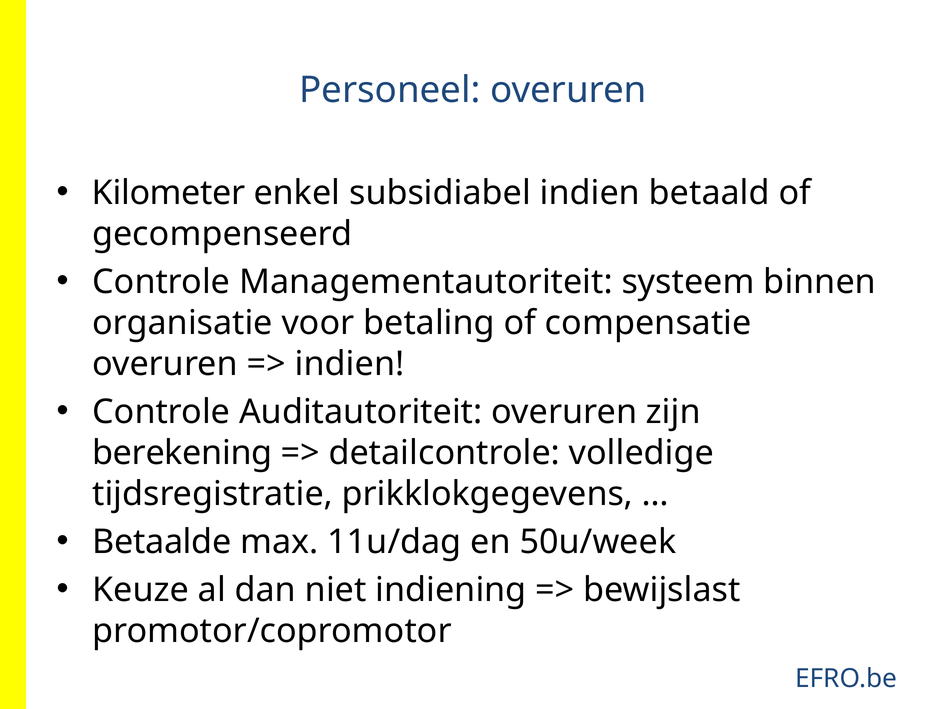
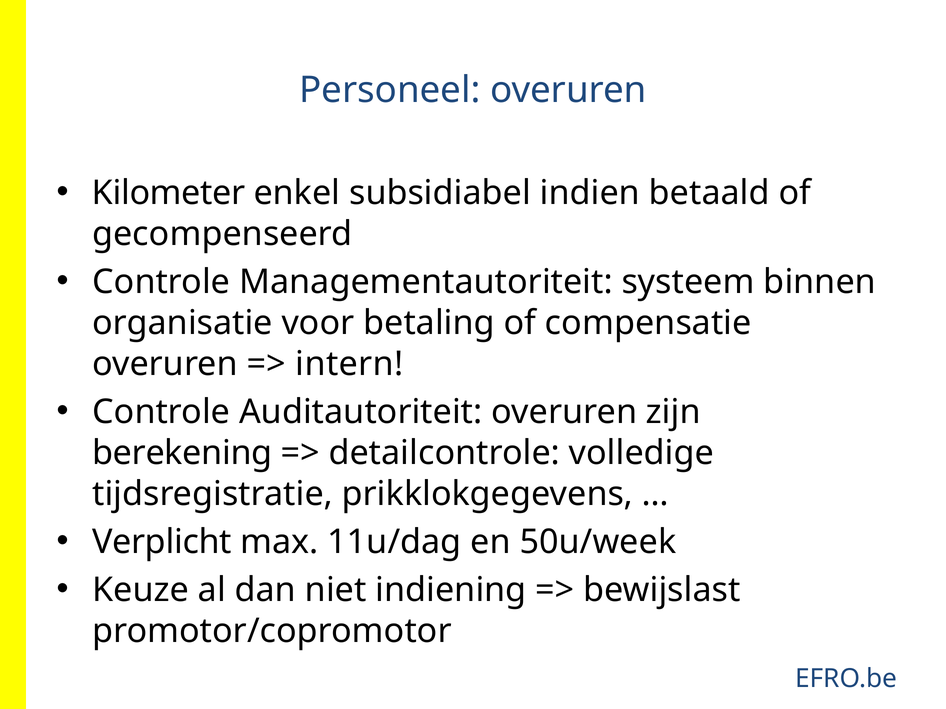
indien: indien -> intern (349, 364)
Betaalde: Betaalde -> Verplicht (162, 542)
